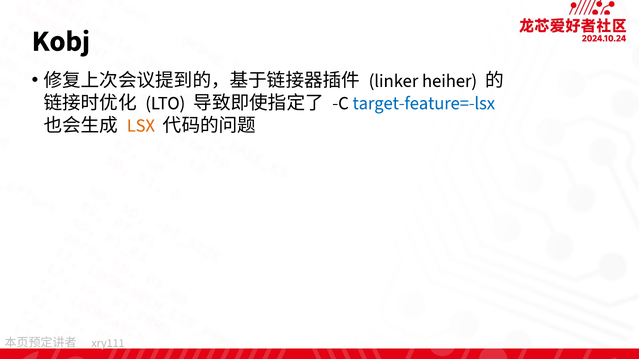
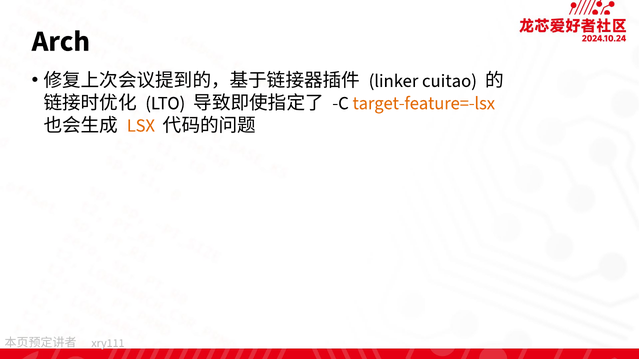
Kobj: Kobj -> Arch (61, 41)
heiher: heiher -> cuitao (449, 81)
target-feature=-lsx colour: blue -> orange (424, 103)
